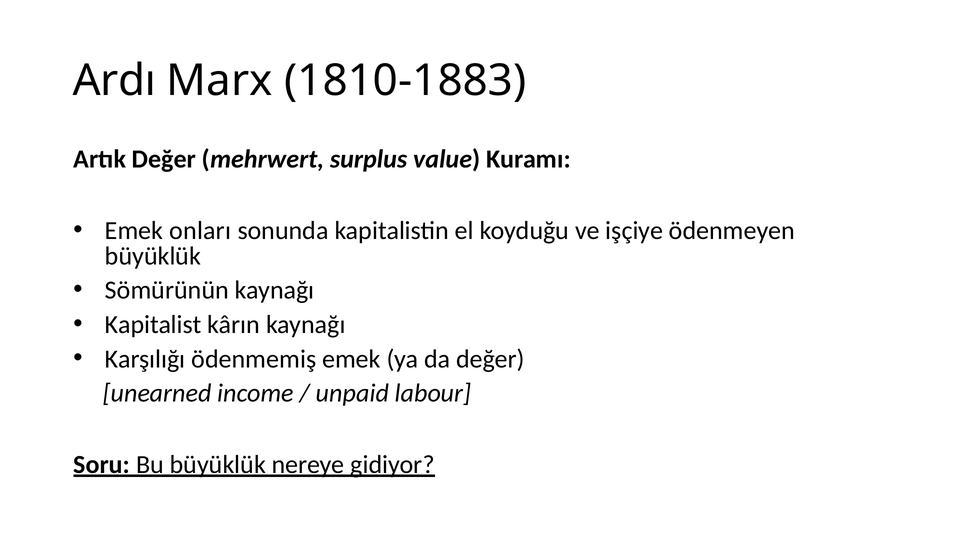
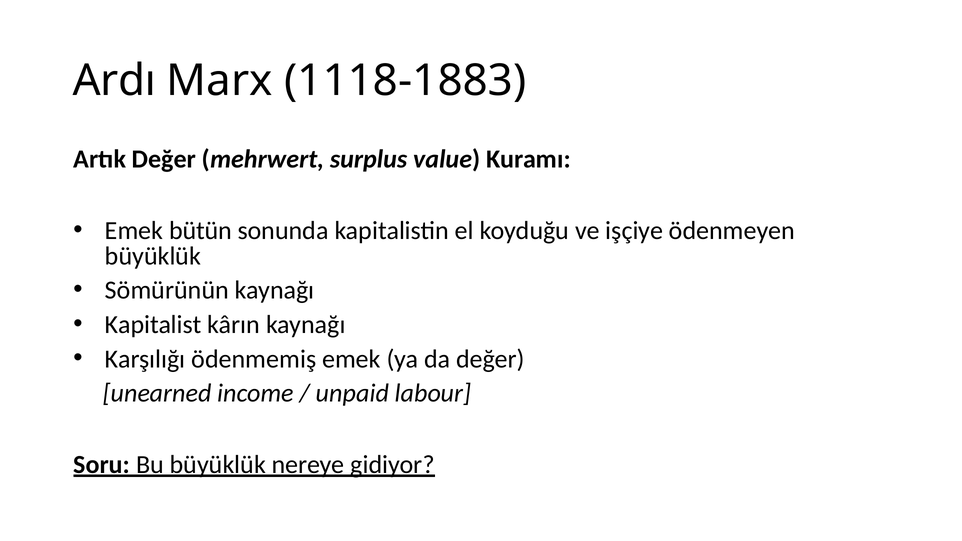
1810-1883: 1810-1883 -> 1118-1883 (405, 81)
onları: onları -> bütün (200, 231)
